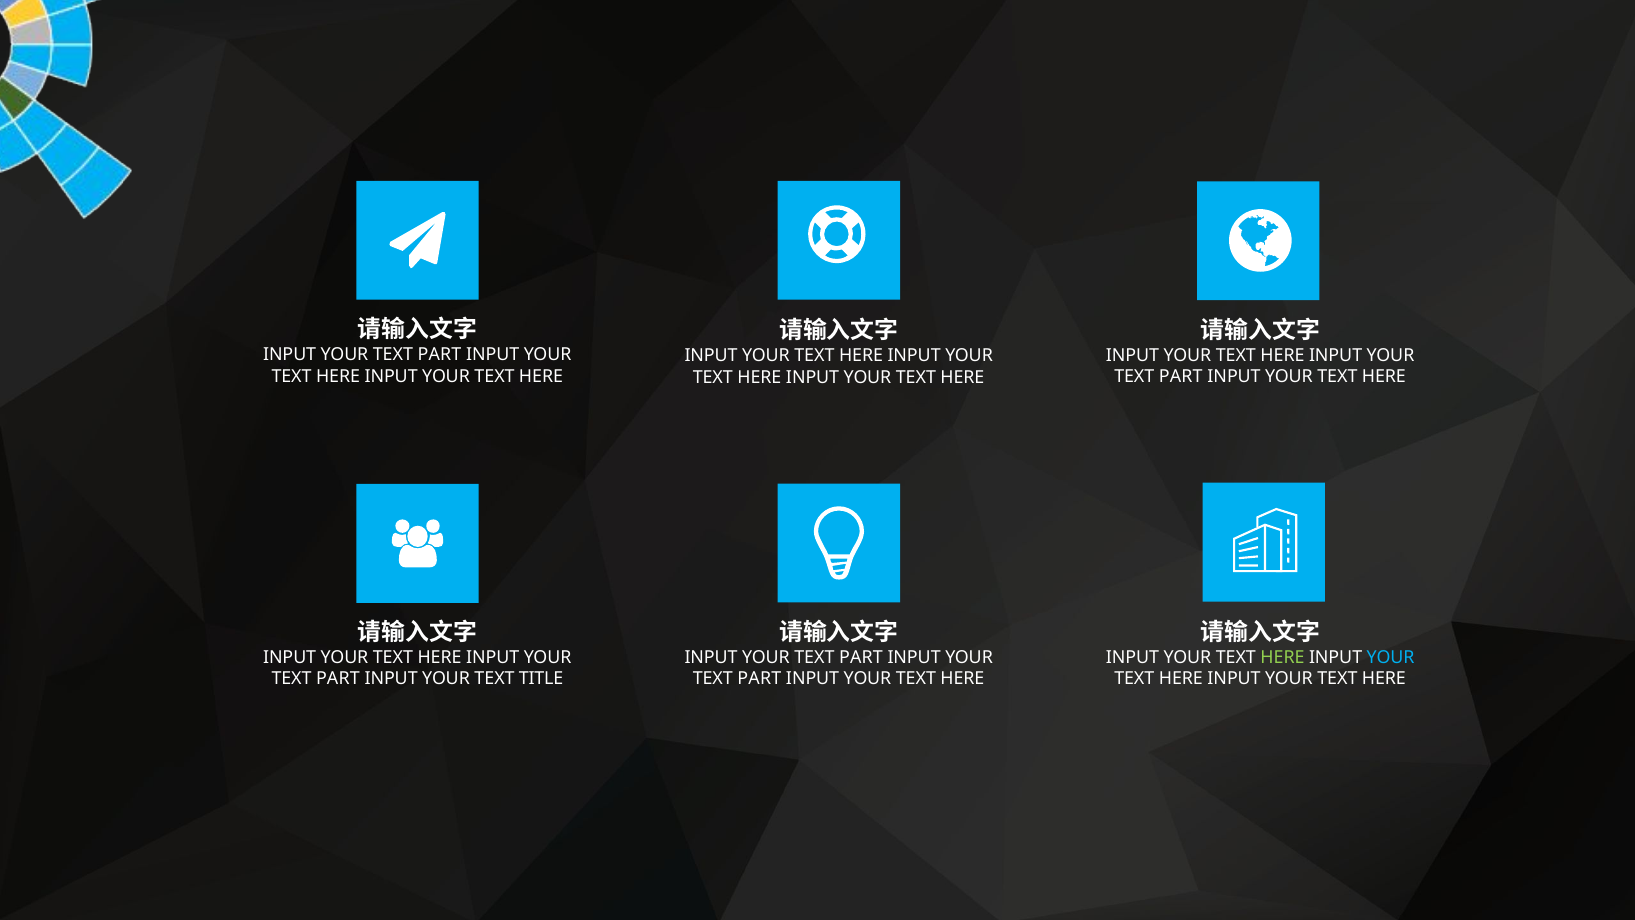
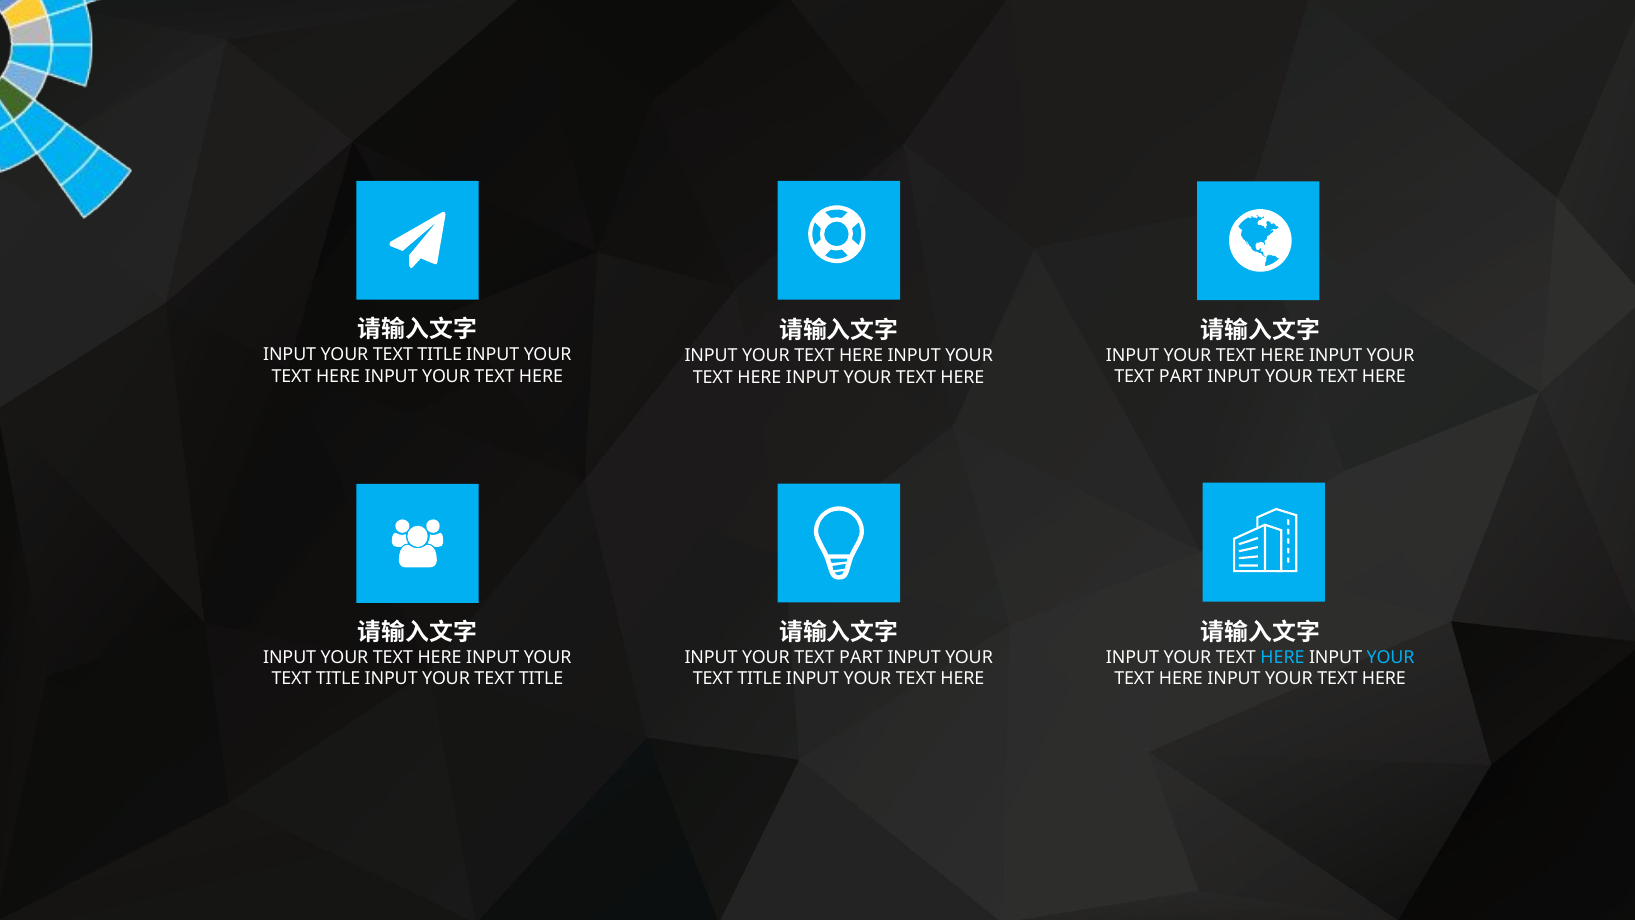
PART: PART -> TITLE (440, 355)
HERE colour: light green -> light blue (1283, 657)
PART: PART -> TITLE (338, 679)
PART: PART -> TITLE (760, 679)
